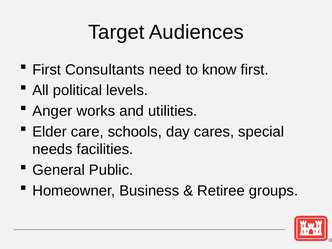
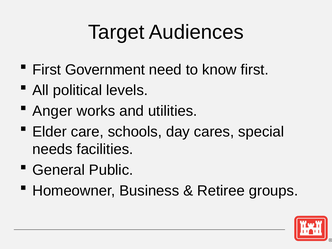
Consultants: Consultants -> Government (105, 70)
